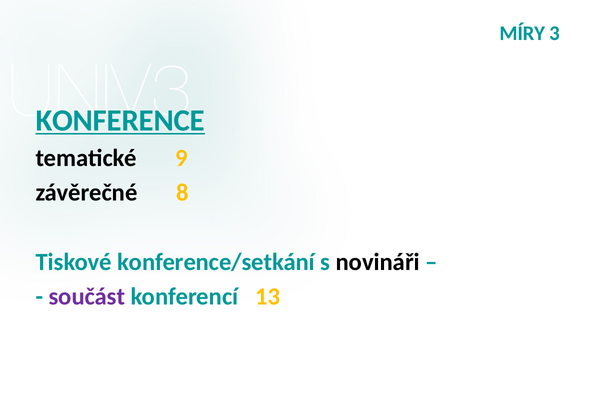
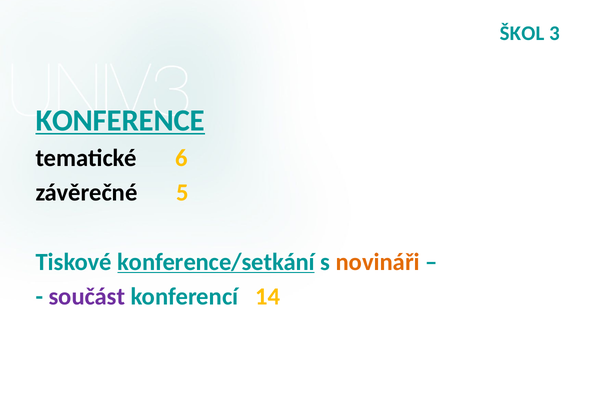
MÍRY: MÍRY -> ŠKOL (522, 33)
9: 9 -> 6 (182, 158)
8: 8 -> 5 (183, 193)
konference/setkání underline: none -> present (216, 262)
novináři colour: black -> orange (378, 262)
13: 13 -> 14 (268, 296)
